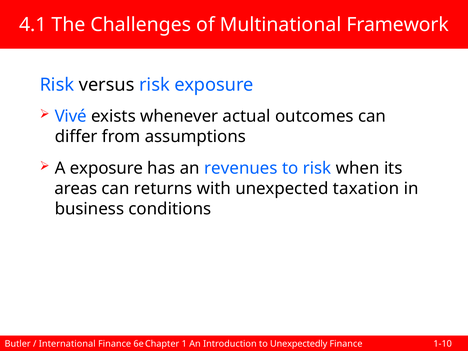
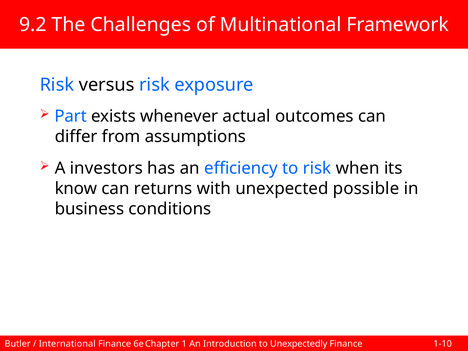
4.1: 4.1 -> 9.2 (33, 25)
Vivé: Vivé -> Part (71, 116)
A exposure: exposure -> investors (106, 168)
revenues: revenues -> efficiency (241, 168)
areas: areas -> know (76, 189)
taxation: taxation -> possible (366, 189)
